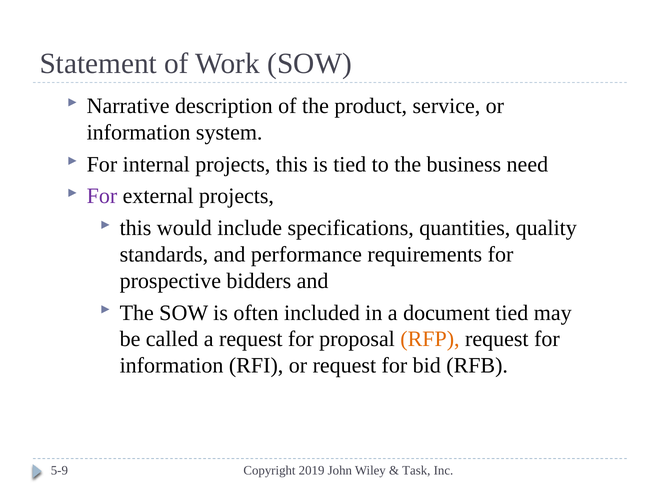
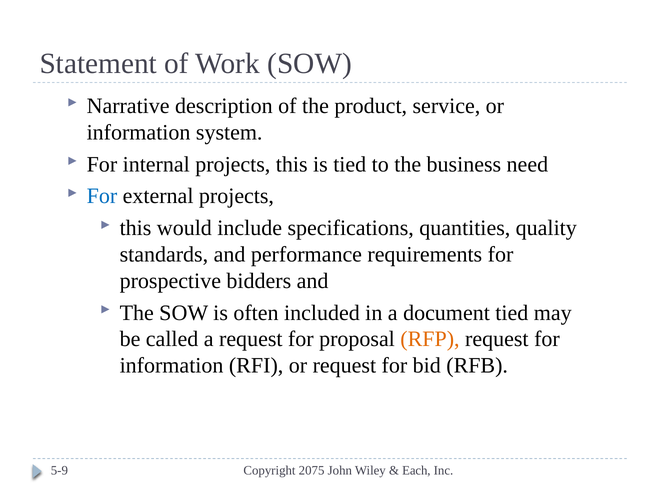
For colour: purple -> blue (102, 196)
2019: 2019 -> 2075 (312, 471)
Task: Task -> Each (416, 471)
